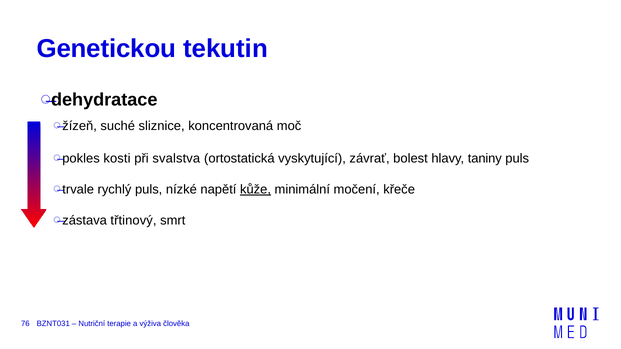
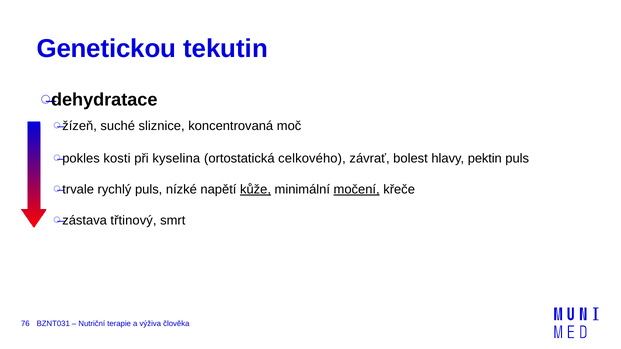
svalstva: svalstva -> kyselina (176, 159)
vyskytující: vyskytující -> celkového (312, 159)
taniny: taniny -> pektin (485, 159)
močení underline: none -> present (357, 190)
